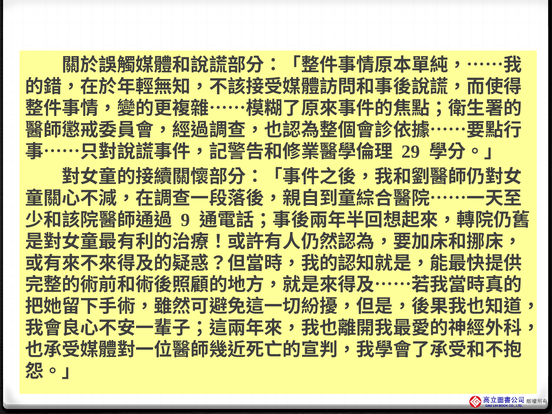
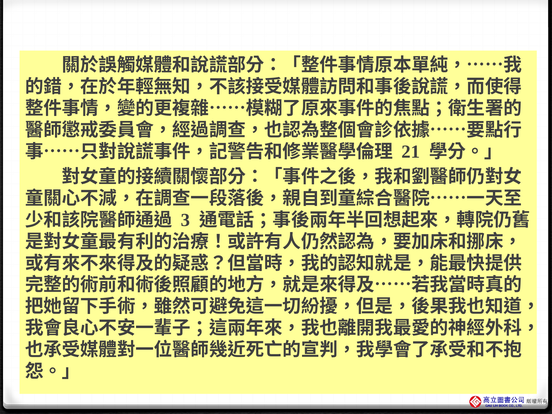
29: 29 -> 21 (411, 152)
9: 9 -> 3 (185, 220)
